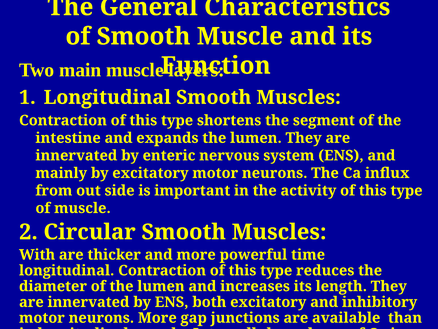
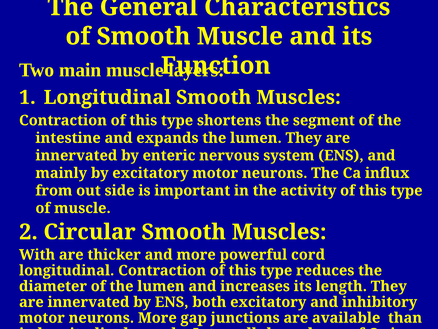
time: time -> cord (308, 254)
